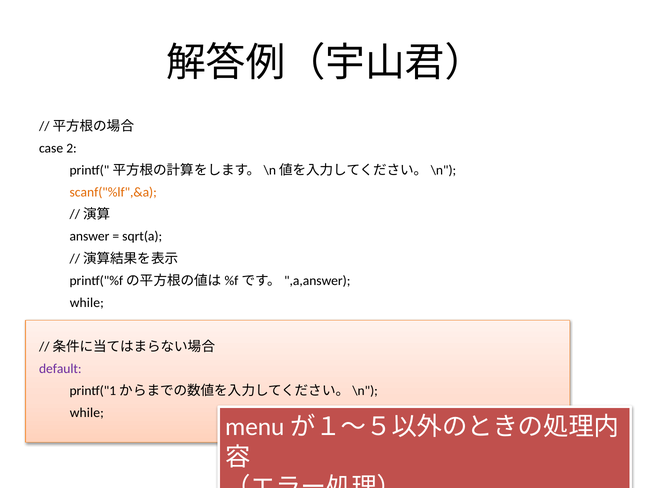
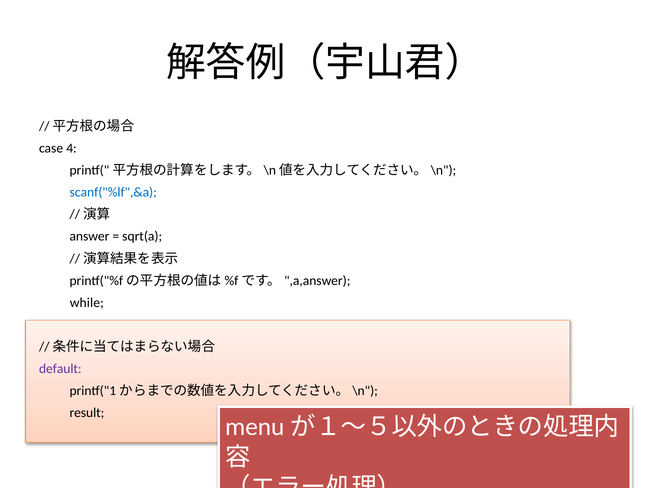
2: 2 -> 4 (71, 148)
scanf("%lf",&a colour: orange -> blue (113, 192)
while: while -> result (87, 413)
